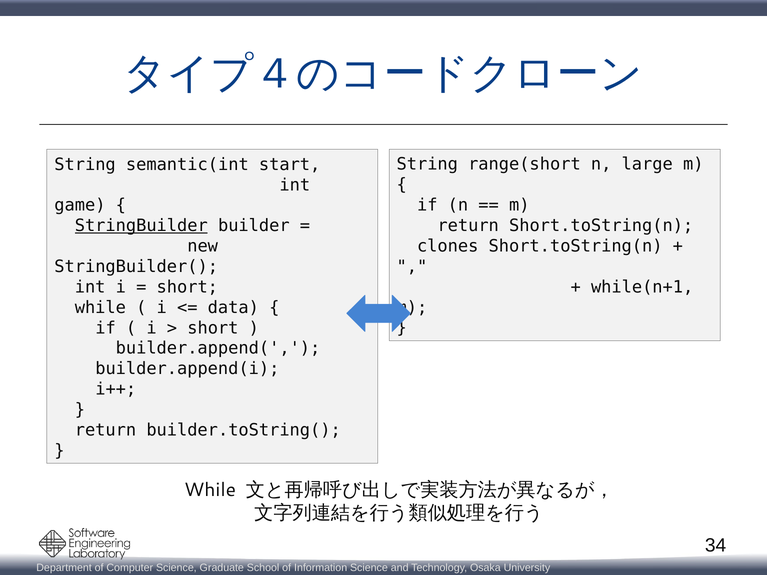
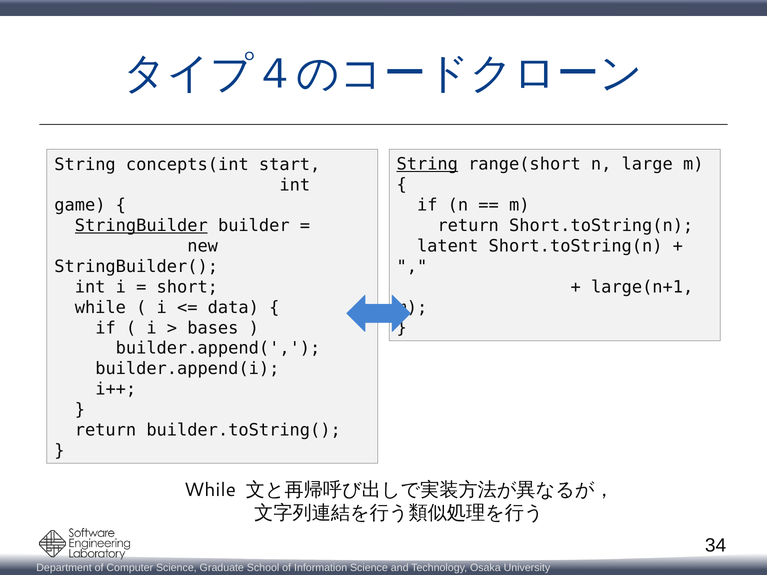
String underline: none -> present (427, 164)
semantic(int: semantic(int -> concepts(int (187, 165)
clones: clones -> latent (448, 246)
while(n+1: while(n+1 -> large(n+1 (642, 287)
short: short -> bases (213, 328)
